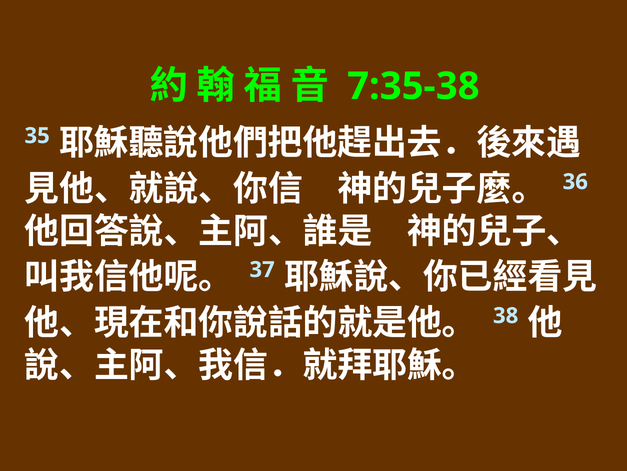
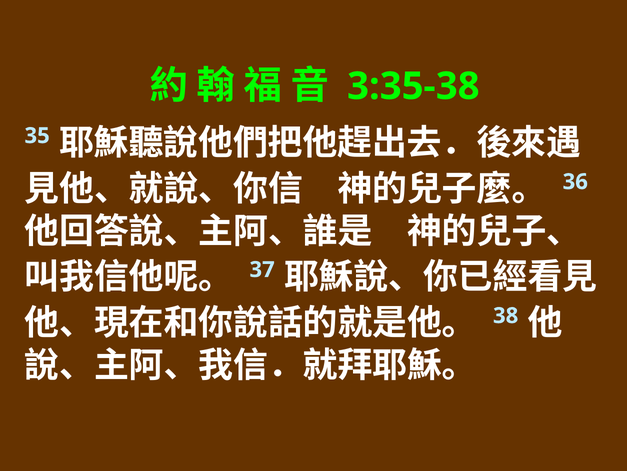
7:35-38: 7:35-38 -> 3:35-38 (413, 86)
